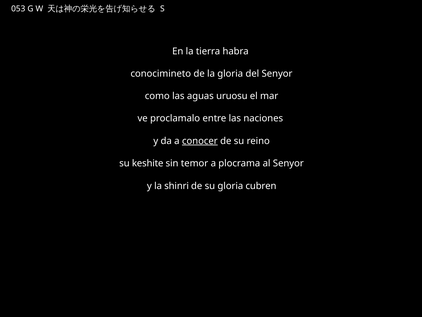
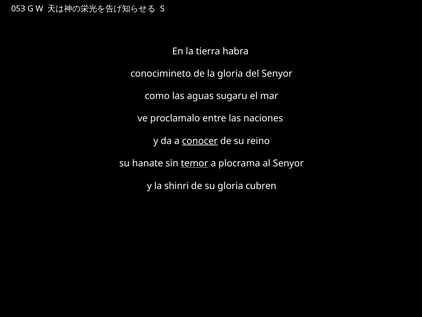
uruosu: uruosu -> sugaru (232, 96)
keshite: keshite -> hanate (148, 163)
temor underline: none -> present (195, 163)
